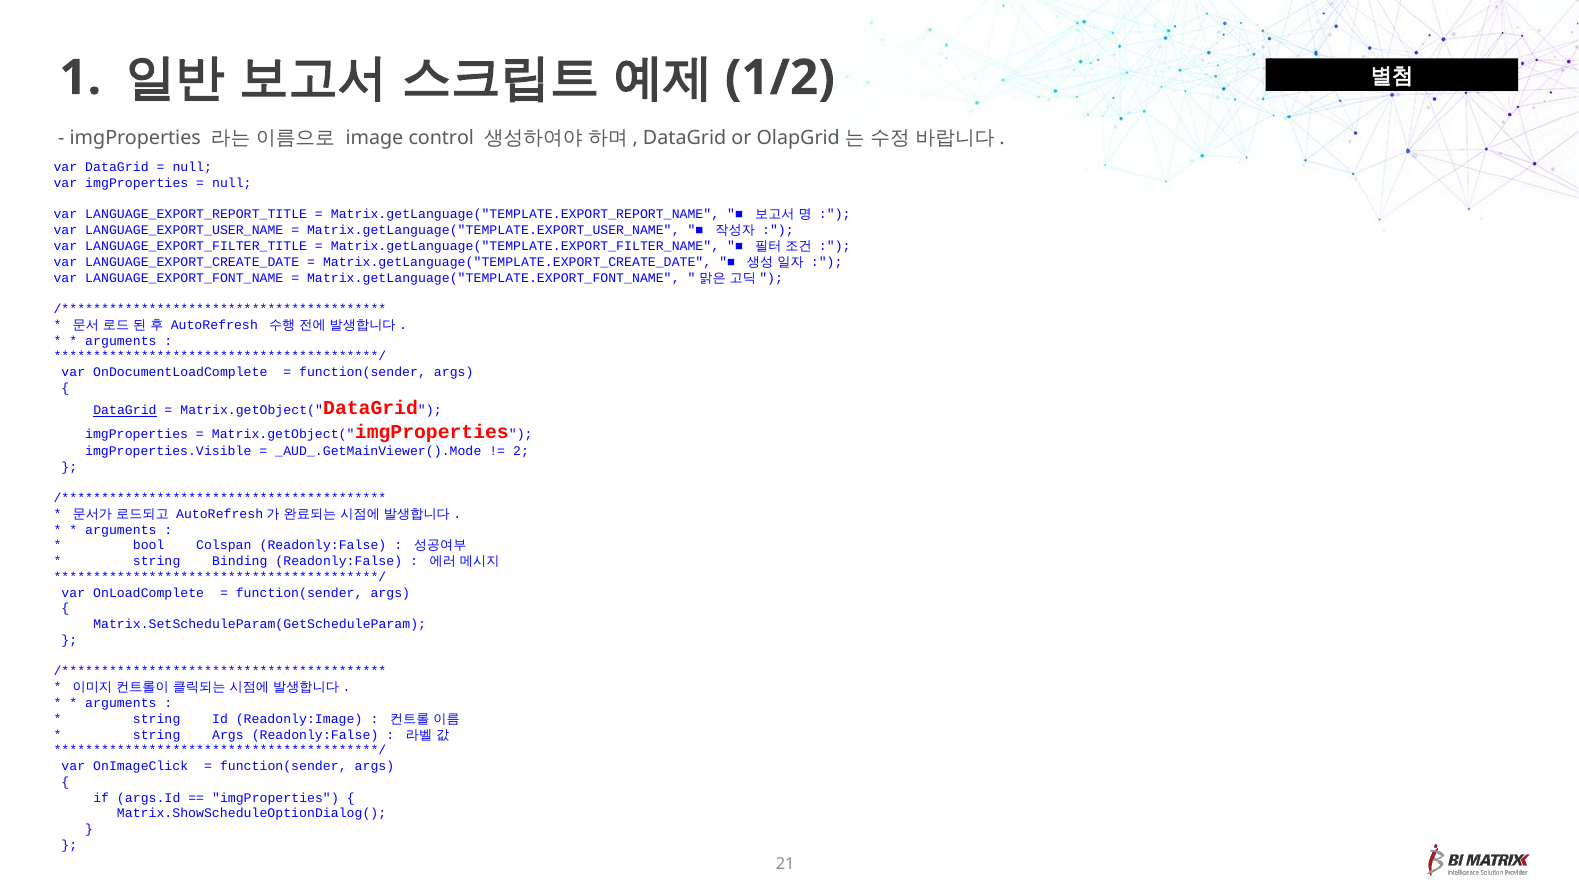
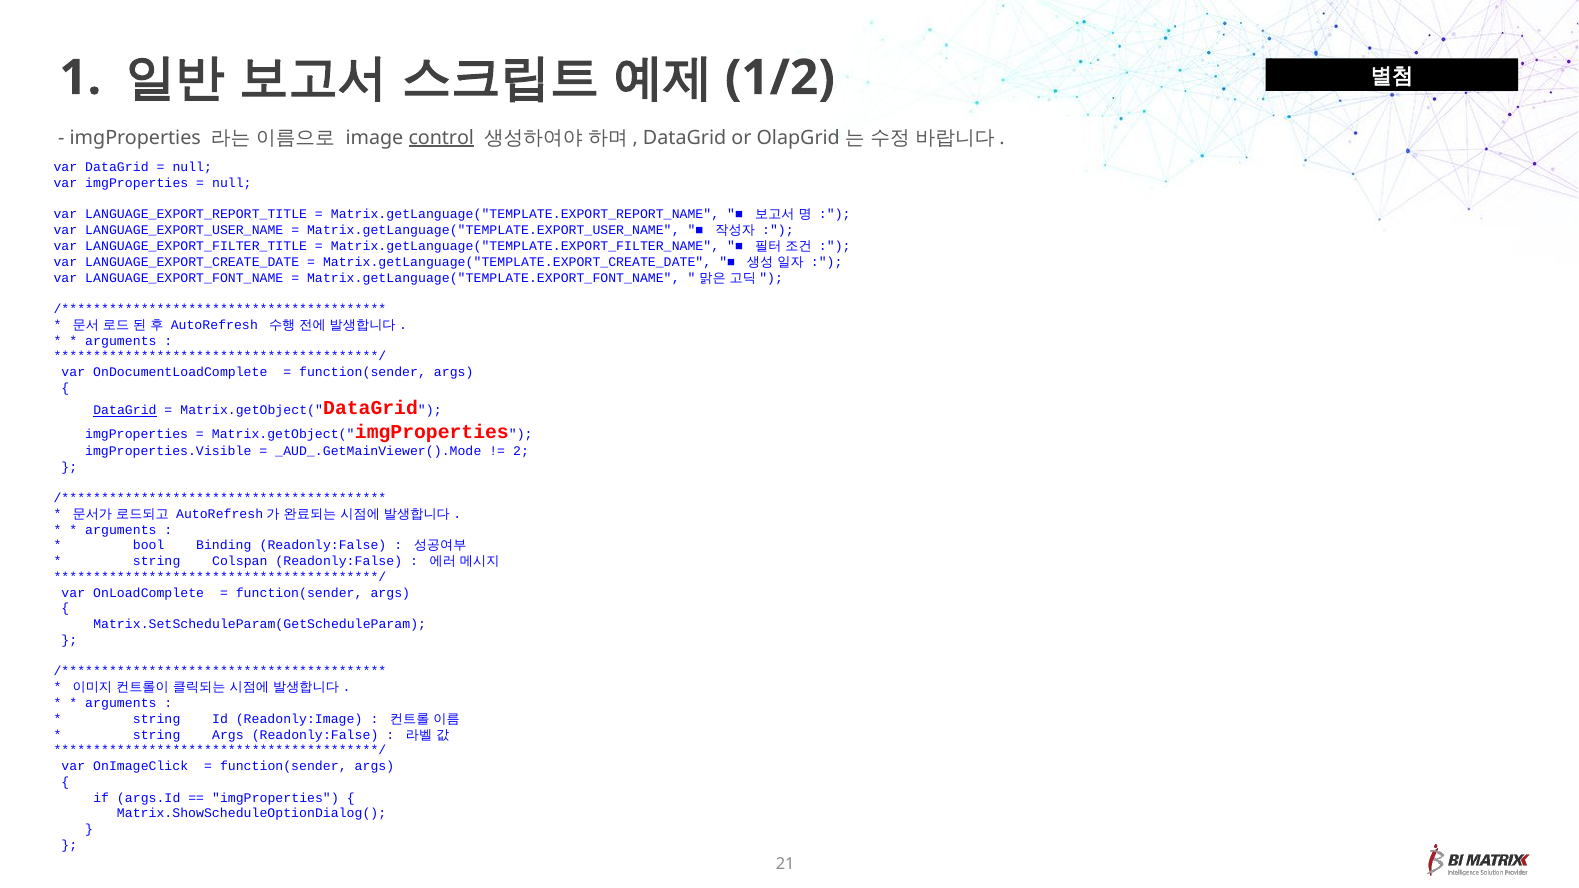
control underline: none -> present (441, 138)
Colspan: Colspan -> Binding (224, 546)
Binding: Binding -> Colspan (240, 561)
